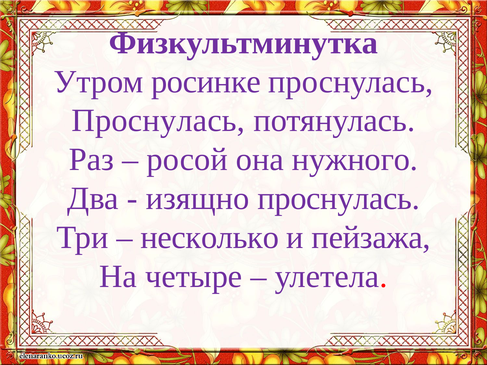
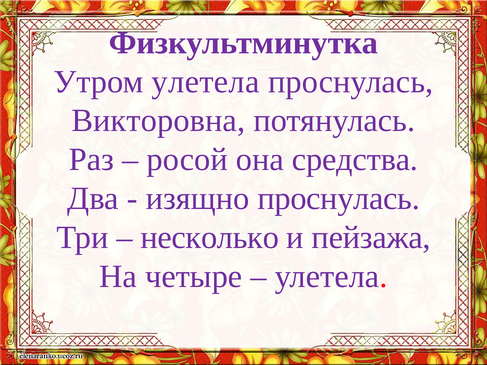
Утром росинке: росинке -> улетела (206, 82)
Проснулась: Проснулась -> Викторовна (158, 121)
нужного: нужного -> средства (355, 160)
